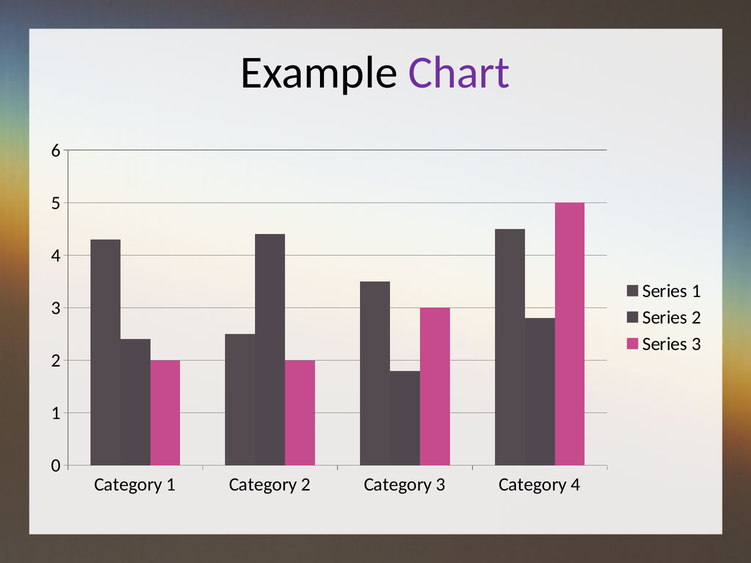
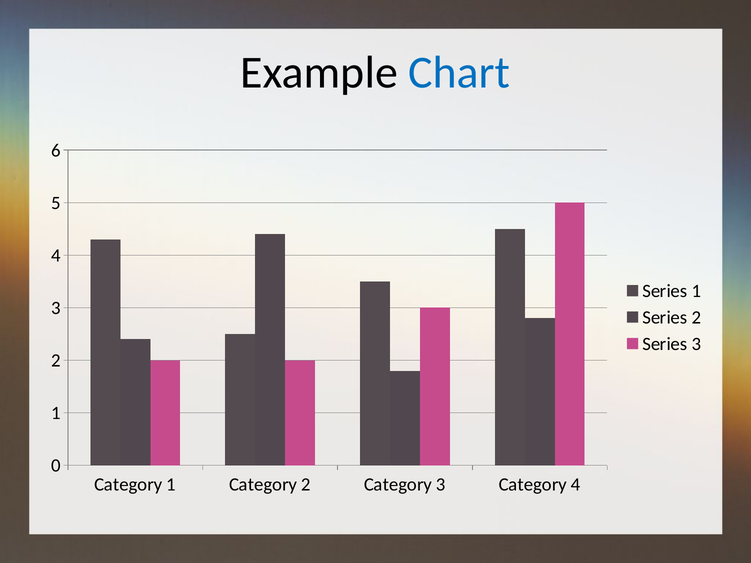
Chart colour: purple -> blue (459, 73)
